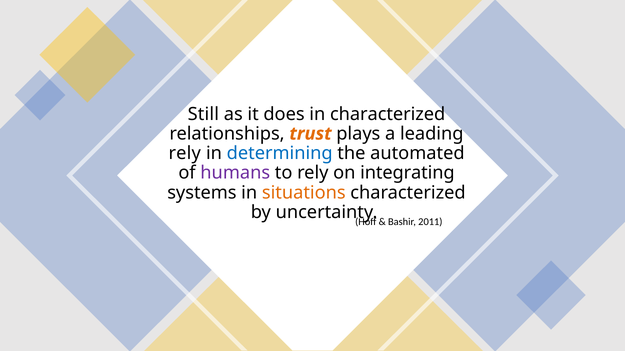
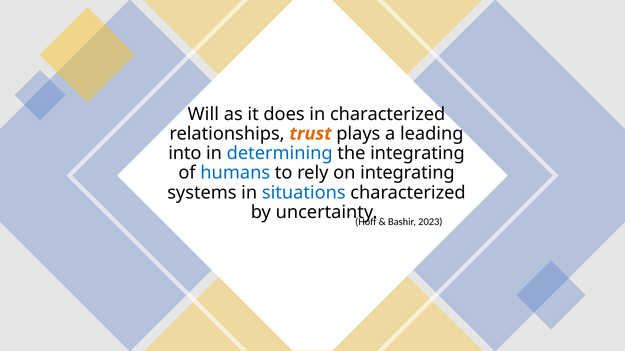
Still: Still -> Will (203, 114)
rely: rely -> into (185, 154)
the automated: automated -> integrating (417, 154)
humans colour: purple -> blue (235, 173)
situations colour: orange -> blue (304, 193)
2011: 2011 -> 2023 (430, 222)
